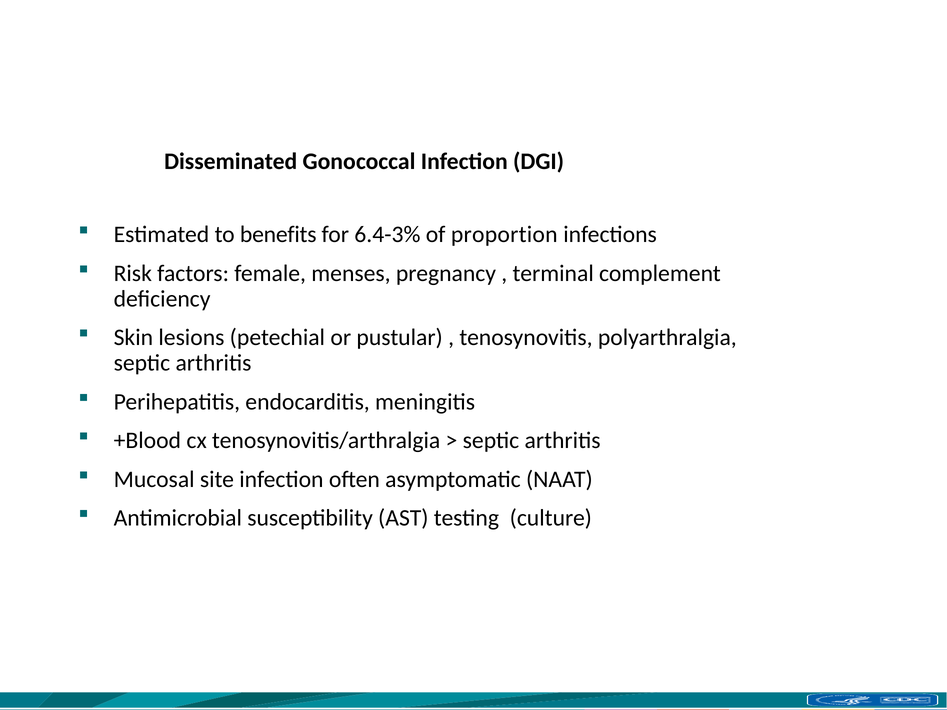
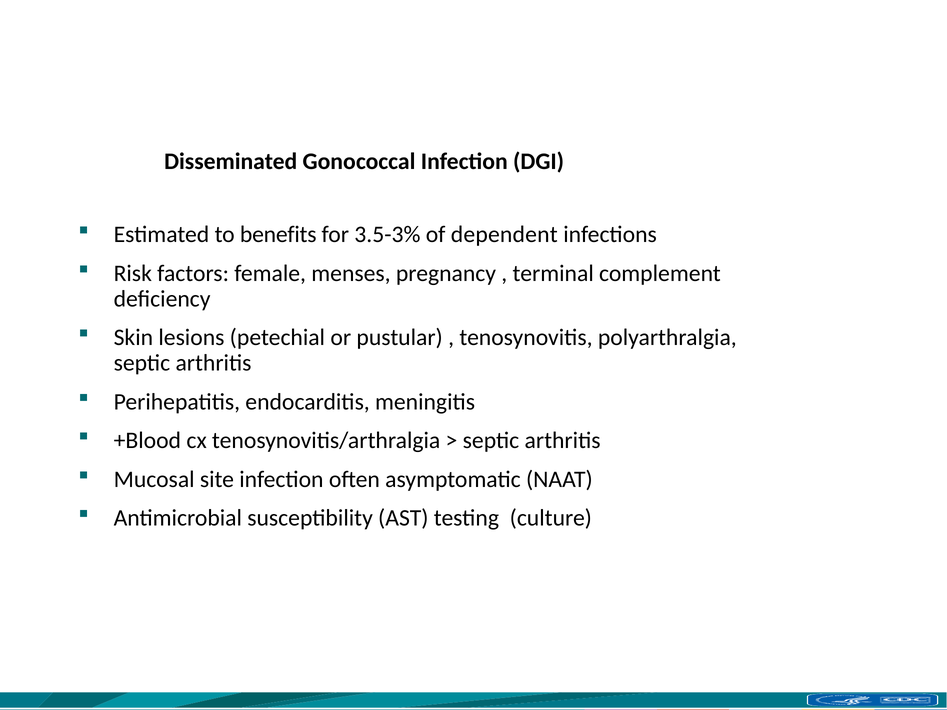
6.4-3%: 6.4-3% -> 3.5-3% (387, 235)
proportion: proportion -> dependent (504, 235)
